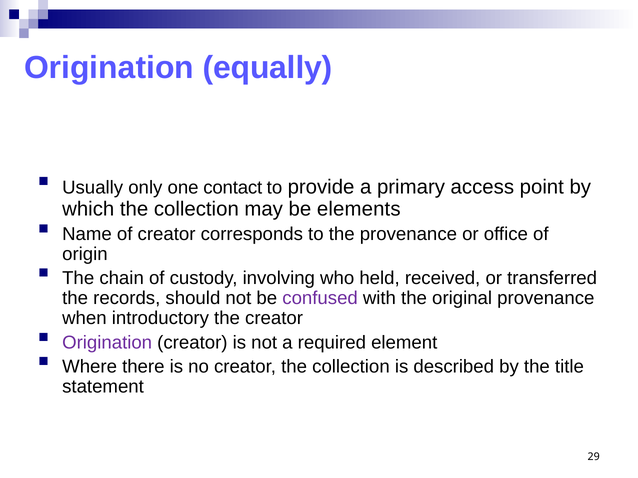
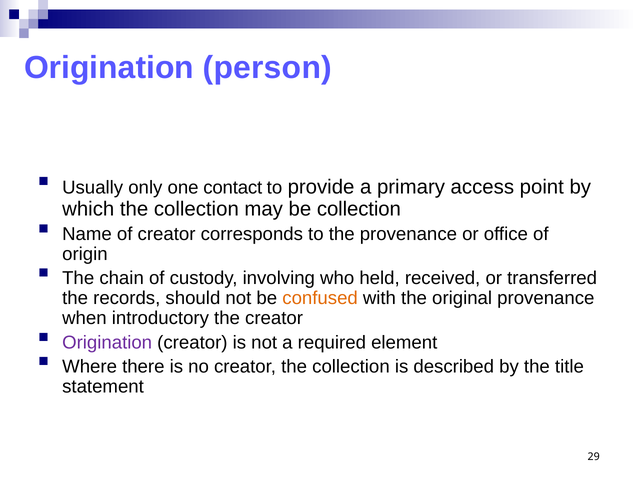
equally: equally -> person (267, 68)
be elements: elements -> collection (359, 209)
confused colour: purple -> orange (320, 299)
